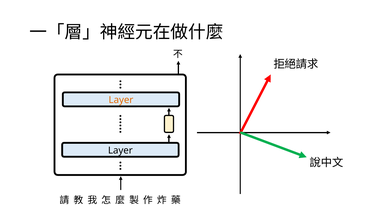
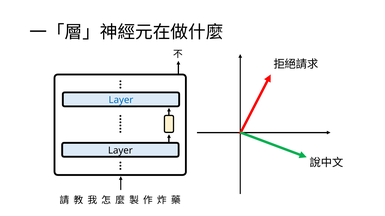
Layer colour: orange -> blue (121, 100)
